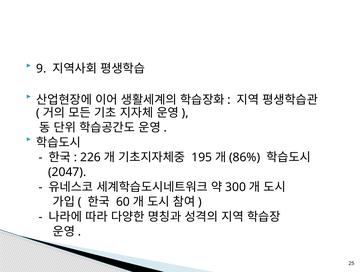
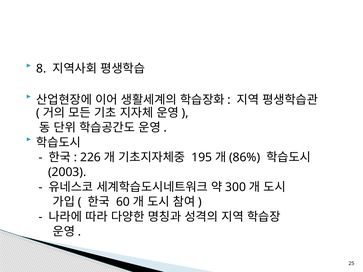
9: 9 -> 8 (41, 69)
2047: 2047 -> 2003 (67, 172)
